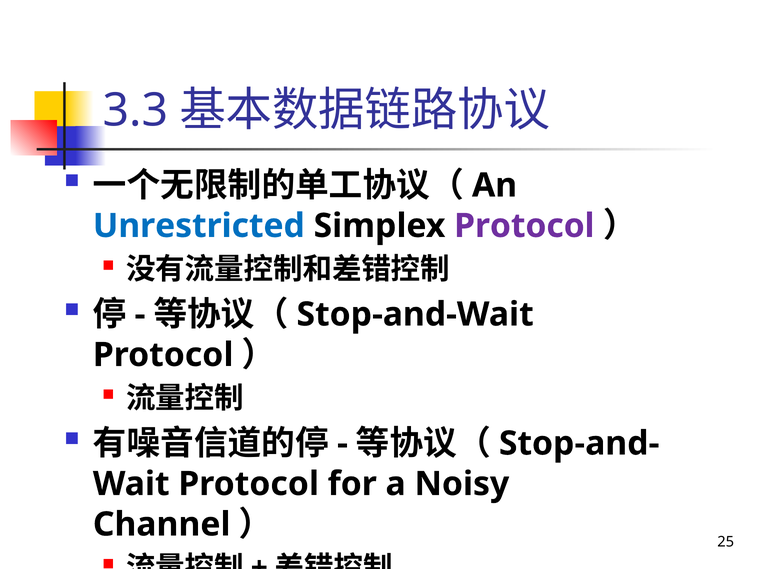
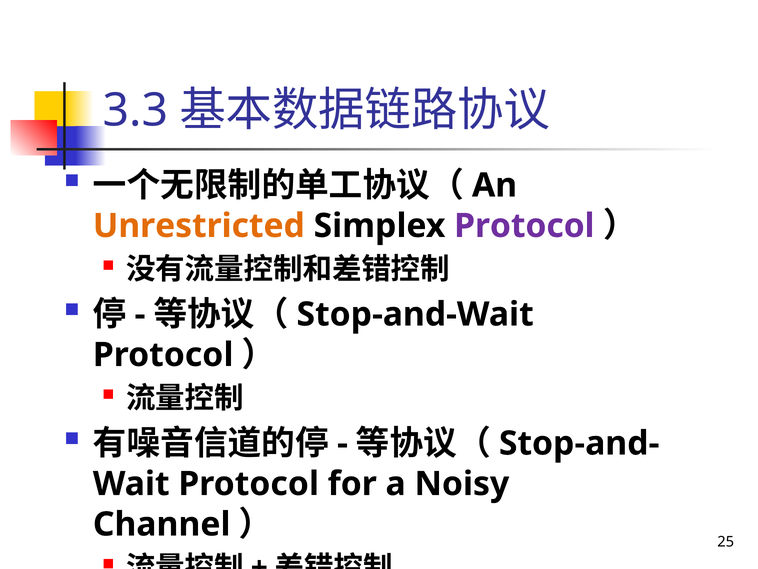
Unrestricted colour: blue -> orange (199, 226)
